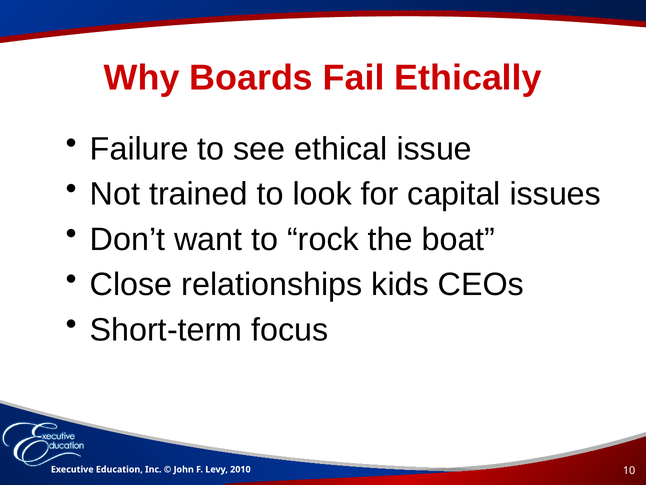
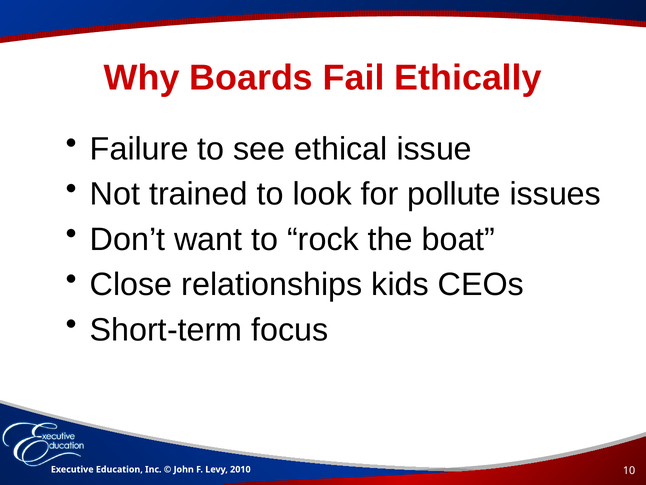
capital: capital -> pollute (454, 194)
